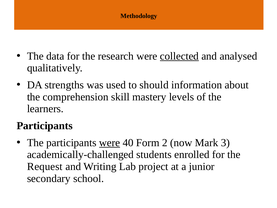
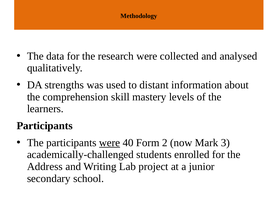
collected underline: present -> none (179, 56)
should: should -> distant (154, 85)
Request: Request -> Address (45, 166)
